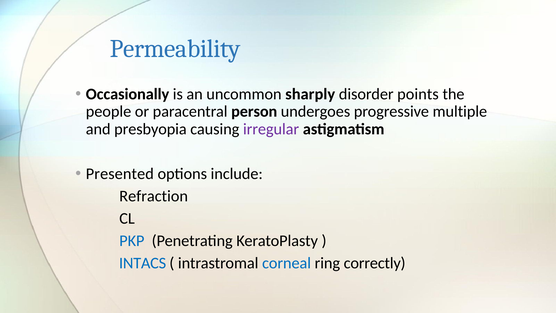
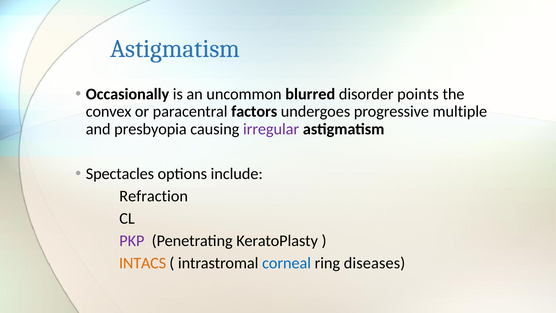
Permeability: Permeability -> Astigmatism (175, 49)
sharply: sharply -> blurred (310, 94)
people: people -> convex (109, 111)
person: person -> factors (254, 111)
Presented: Presented -> Spectacles (120, 174)
PKP colour: blue -> purple (132, 241)
INTACS colour: blue -> orange (143, 263)
correctly: correctly -> diseases (375, 263)
